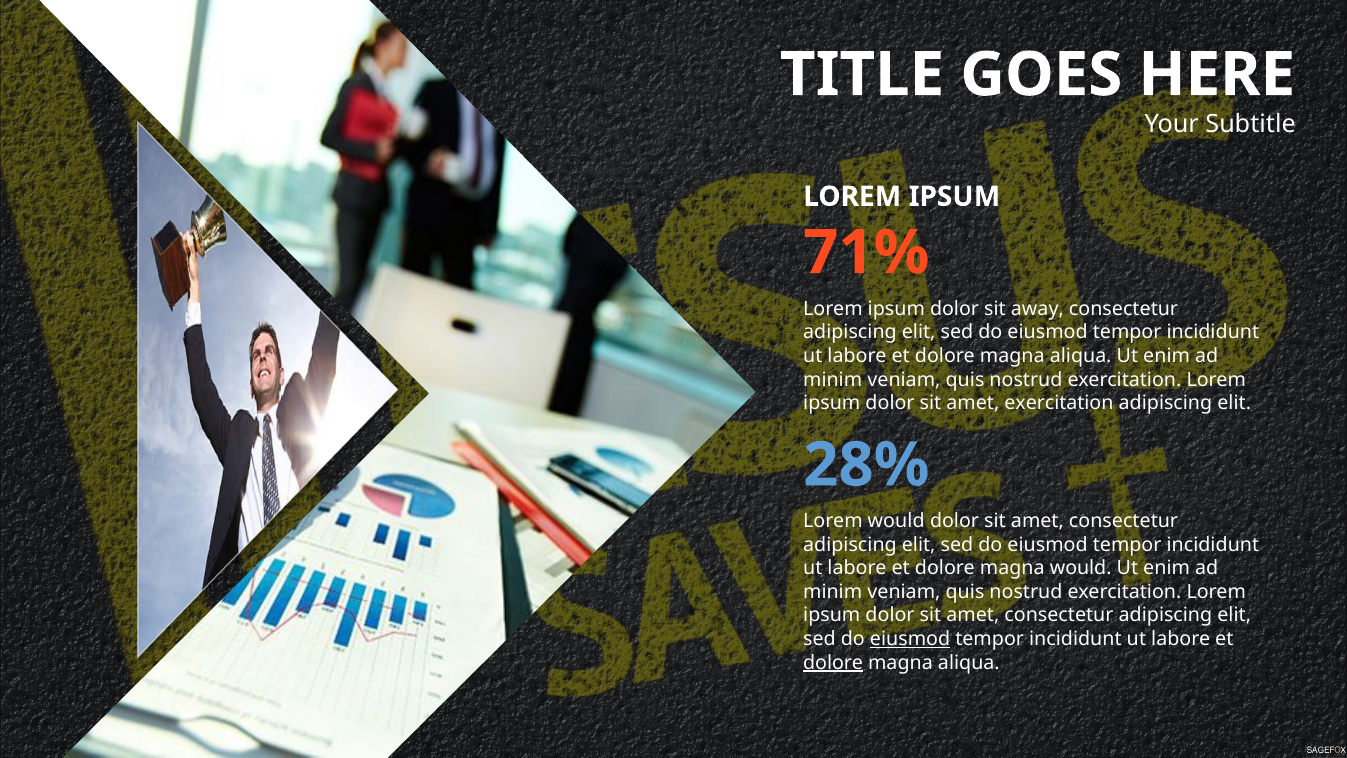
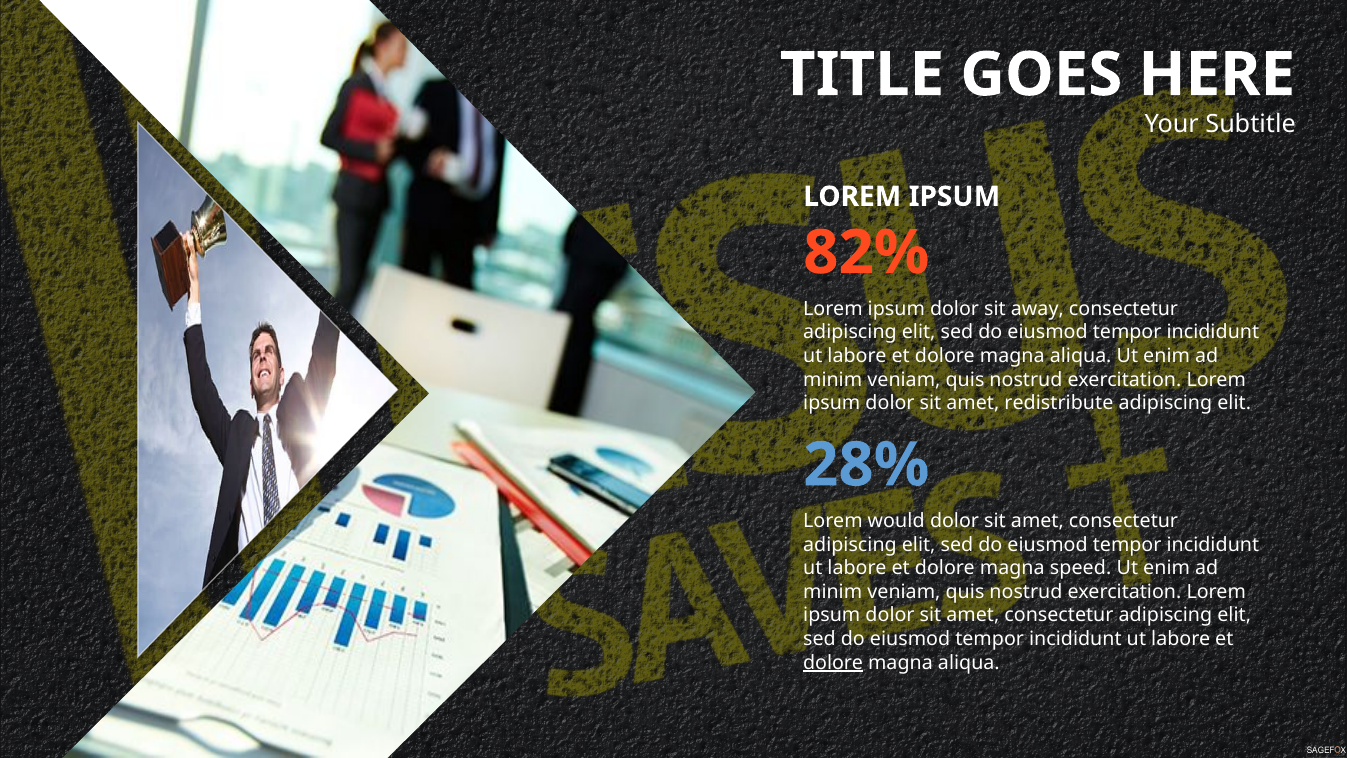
71%: 71% -> 82% (866, 253)
amet exercitation: exercitation -> redistribute (1059, 403)
magna would: would -> speed (1081, 568)
eiusmod underline: present -> none (910, 639)
